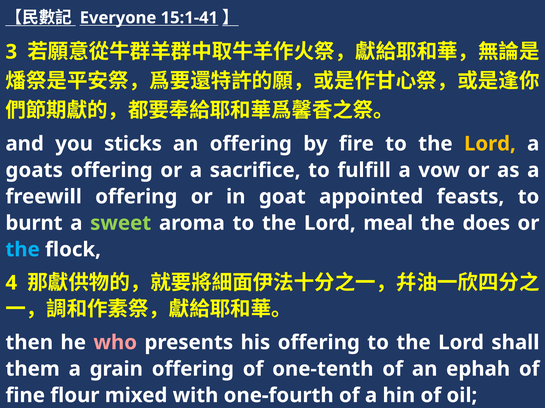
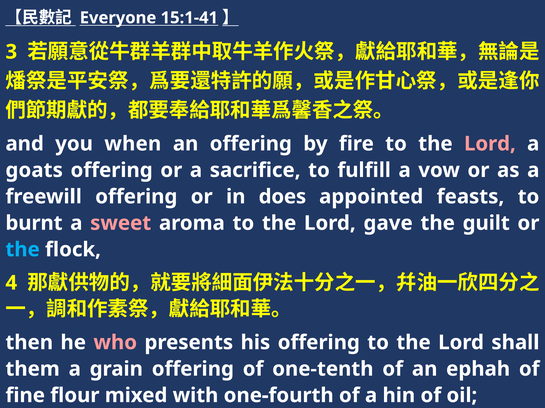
sticks: sticks -> when (133, 144)
Lord colour: yellow -> pink (490, 144)
goat: goat -> does (282, 197)
sweet colour: light green -> pink (121, 224)
meal: meal -> gave (388, 224)
does: does -> guilt (486, 224)
